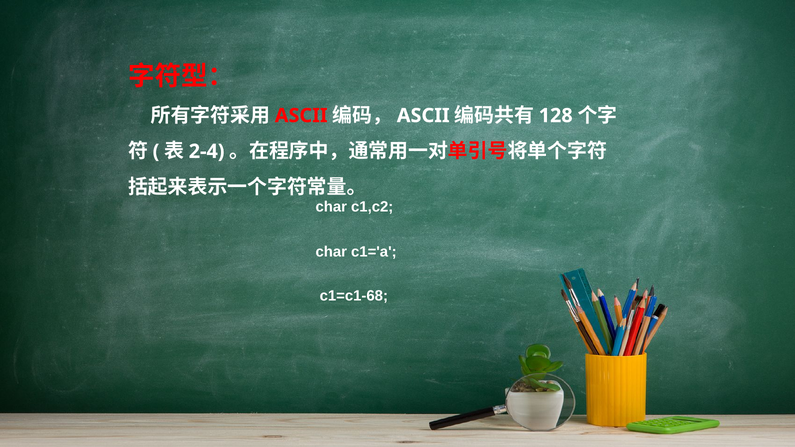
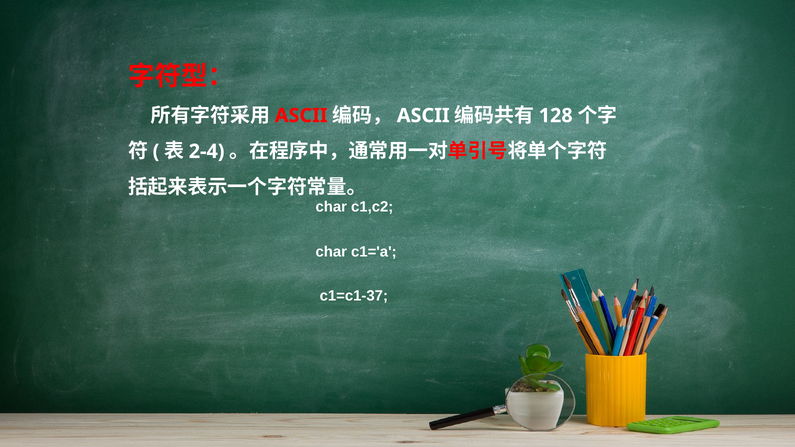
c1=c1-68: c1=c1-68 -> c1=c1-37 (354, 296)
